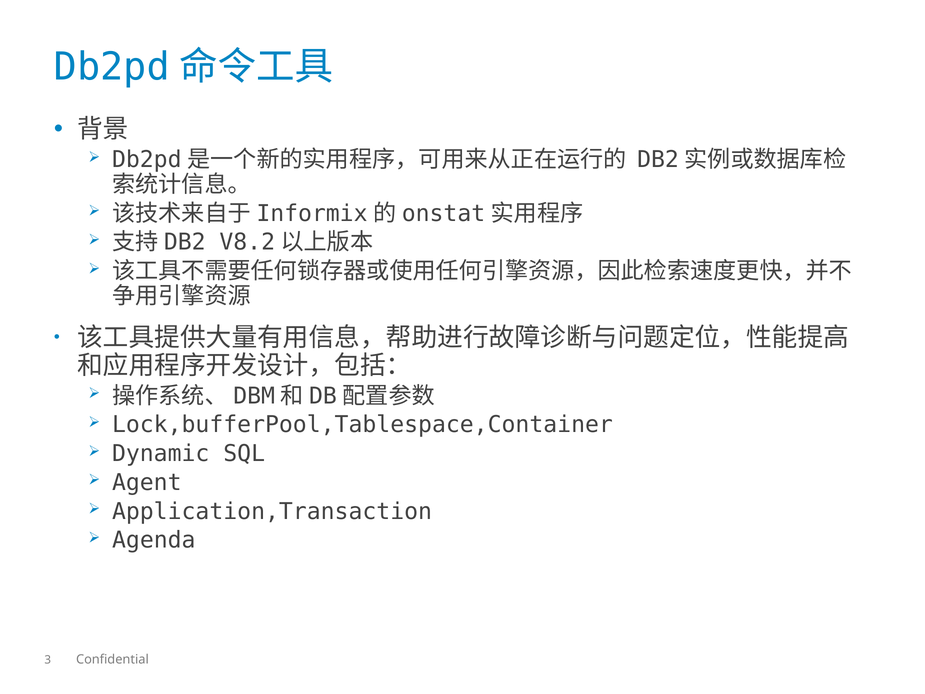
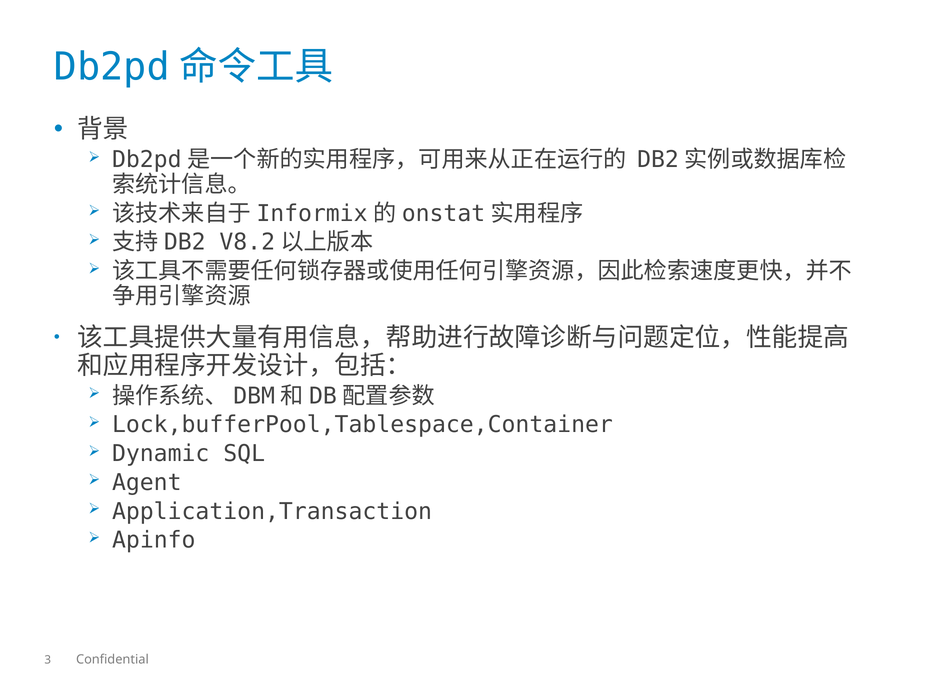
Agenda: Agenda -> Apinfo (154, 540)
